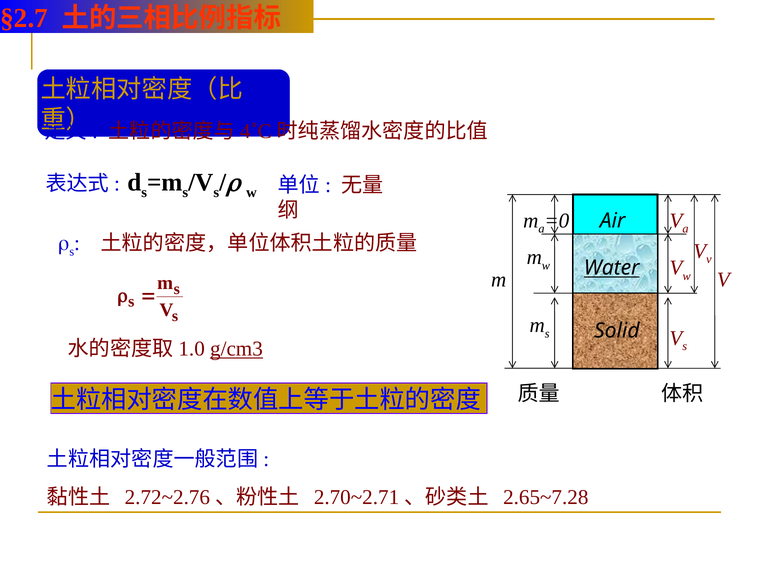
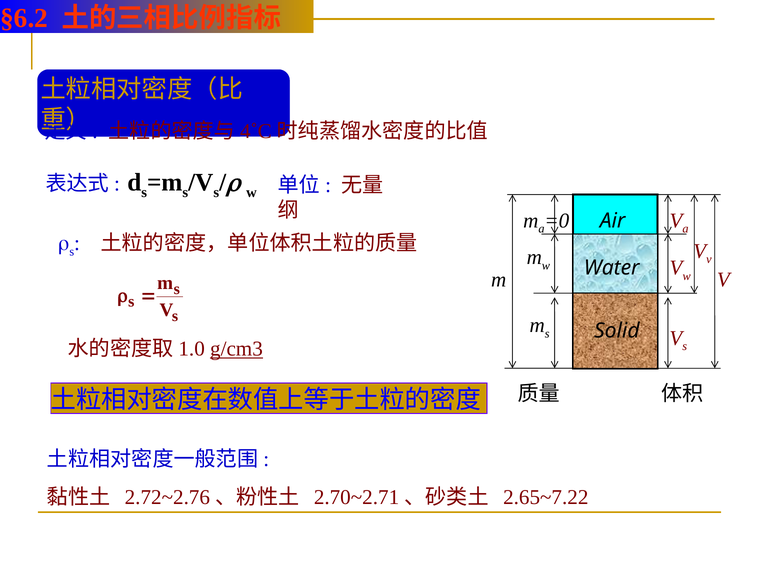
§2.7: §2.7 -> §6.2 (24, 18)
Water underline: present -> none (612, 268)
2.65~7.28: 2.65~7.28 -> 2.65~7.22 (546, 497)
